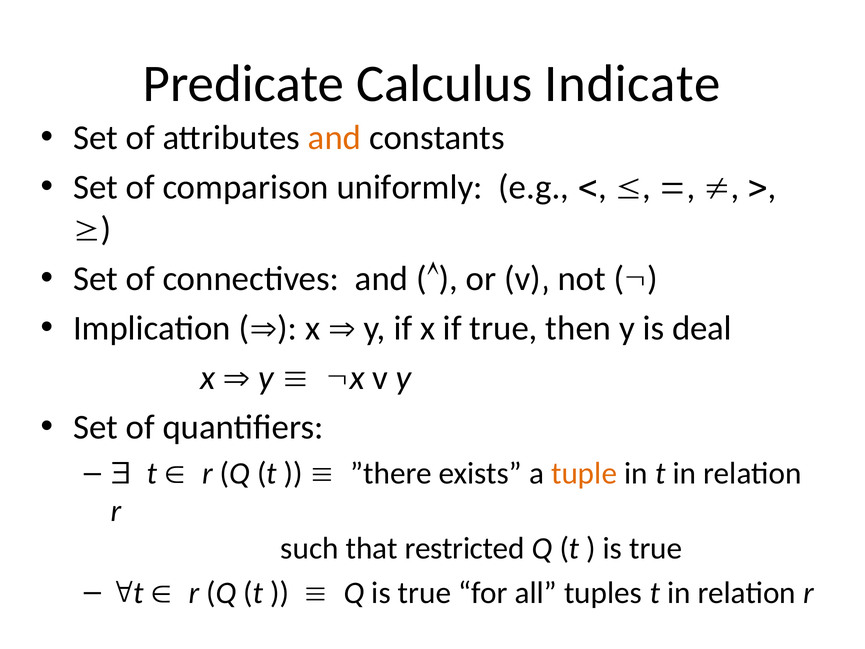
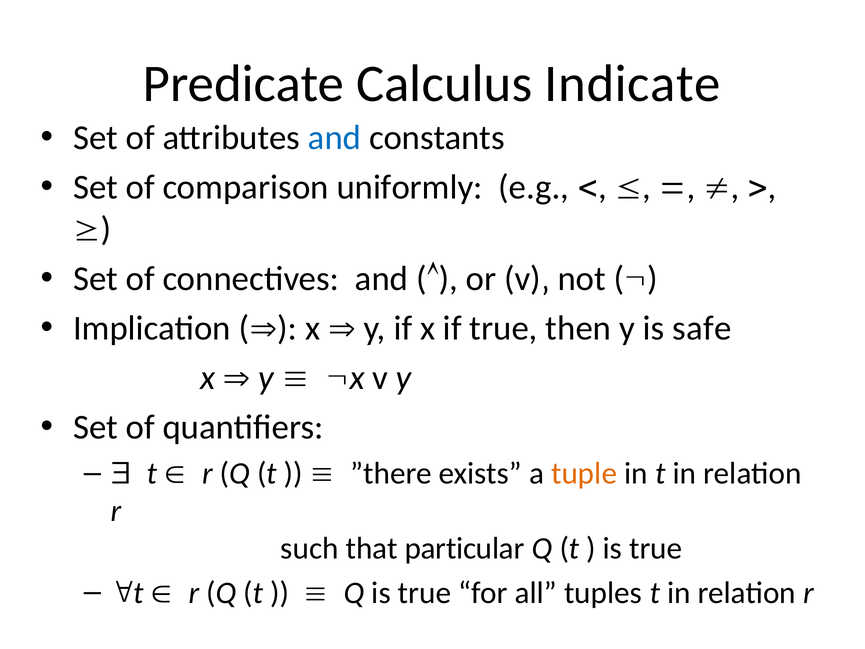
and colour: orange -> blue (335, 138)
deal: deal -> safe (702, 328)
restricted: restricted -> particular (465, 548)
